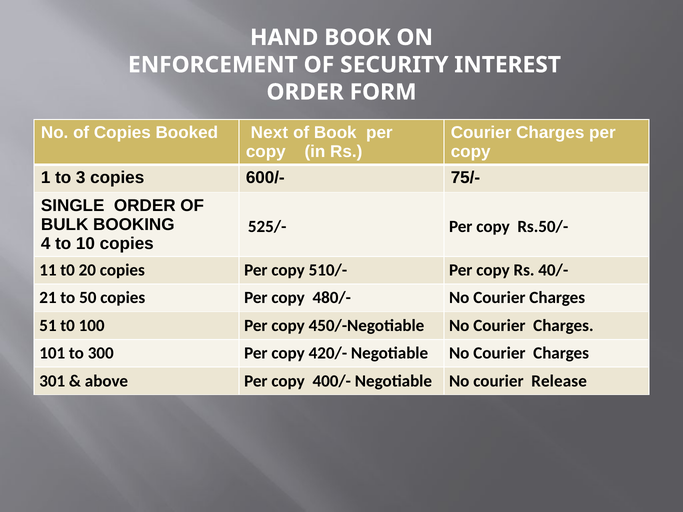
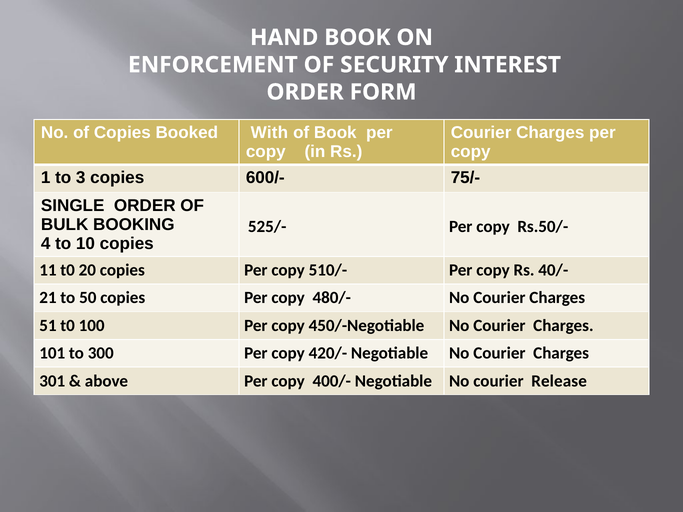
Next: Next -> With (269, 133)
